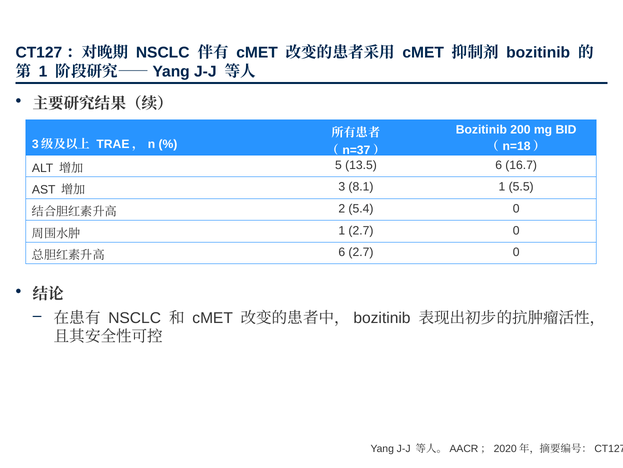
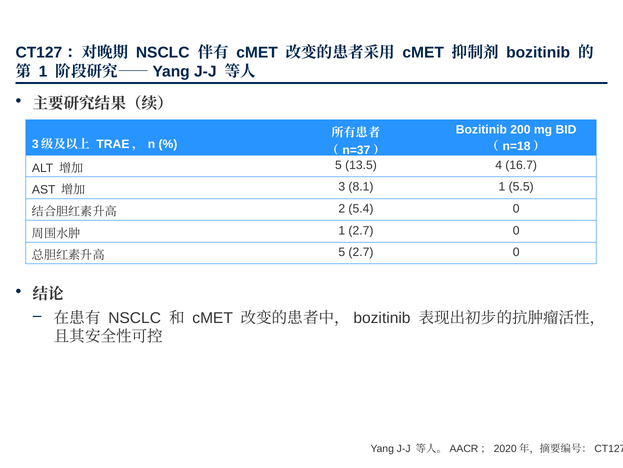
13.5 6: 6 -> 4 (499, 165)
6: 6 -> 5 (342, 252)
